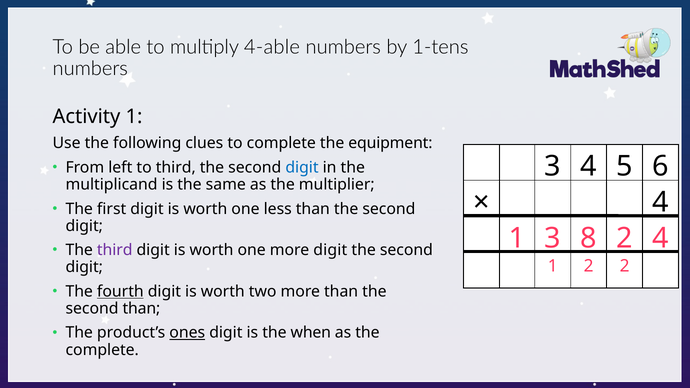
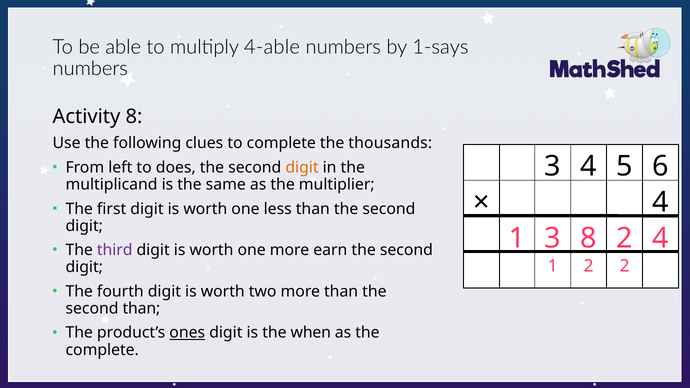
1-tens: 1-tens -> 1-says (440, 47)
Activity 1: 1 -> 8 (134, 117)
equipment: equipment -> thousands (390, 143)
to third: third -> does (176, 168)
digit colour: blue -> orange (302, 168)
more digit: digit -> earn (330, 250)
fourth underline: present -> none (120, 292)
